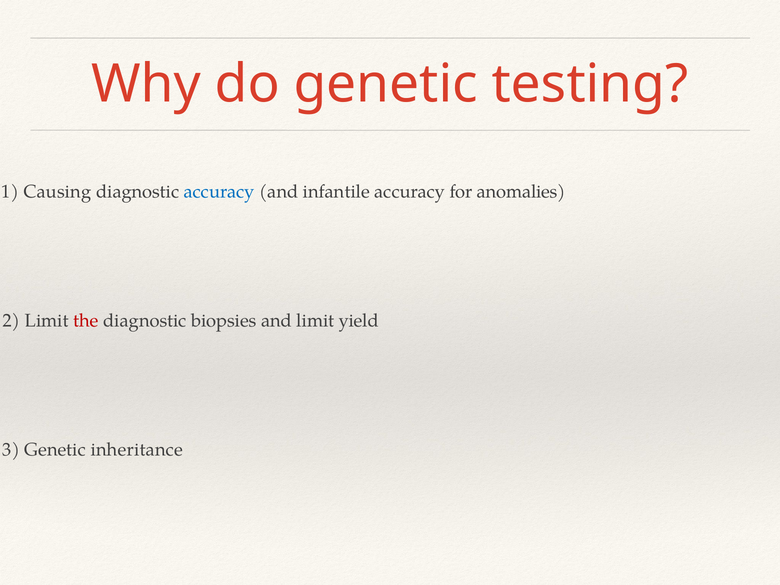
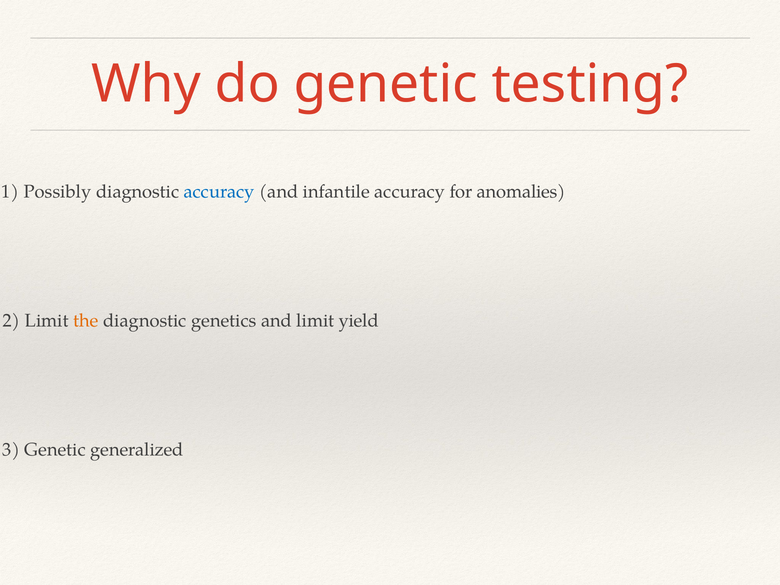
Causing: Causing -> Possibly (57, 192)
the colour: red -> orange (86, 321)
biopsies: biopsies -> genetics (224, 321)
inheritance: inheritance -> generalized (137, 450)
